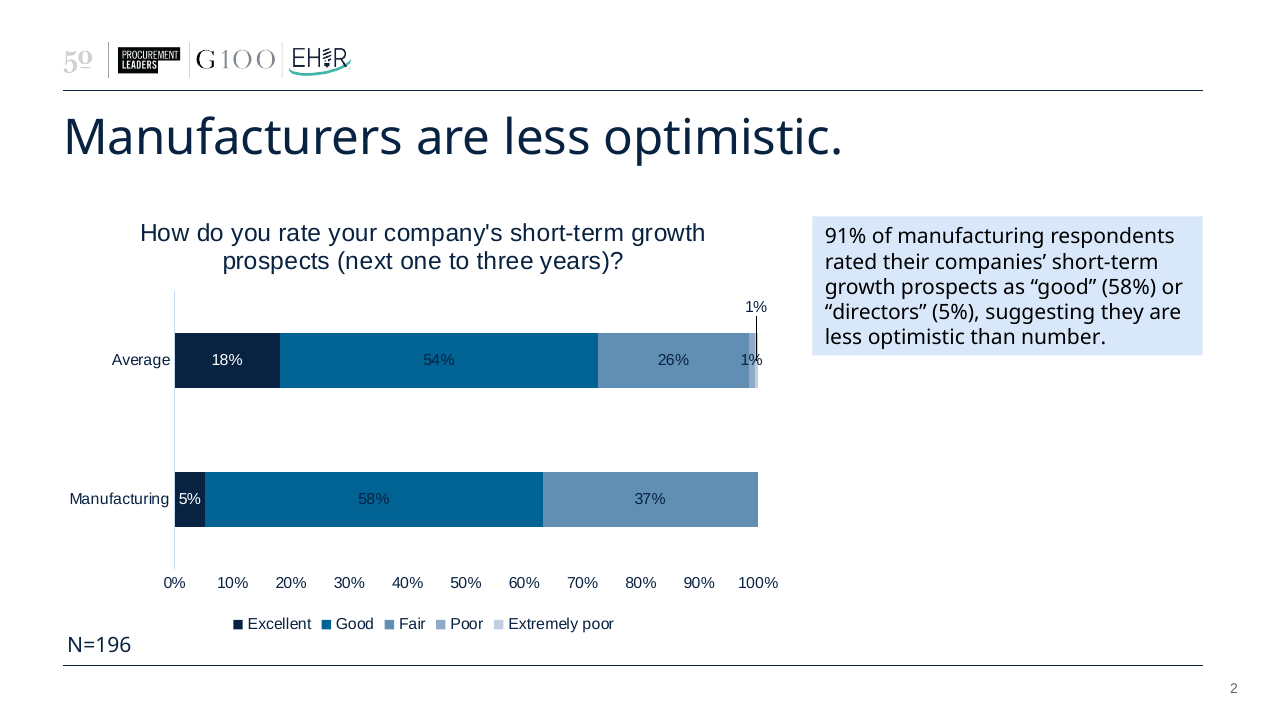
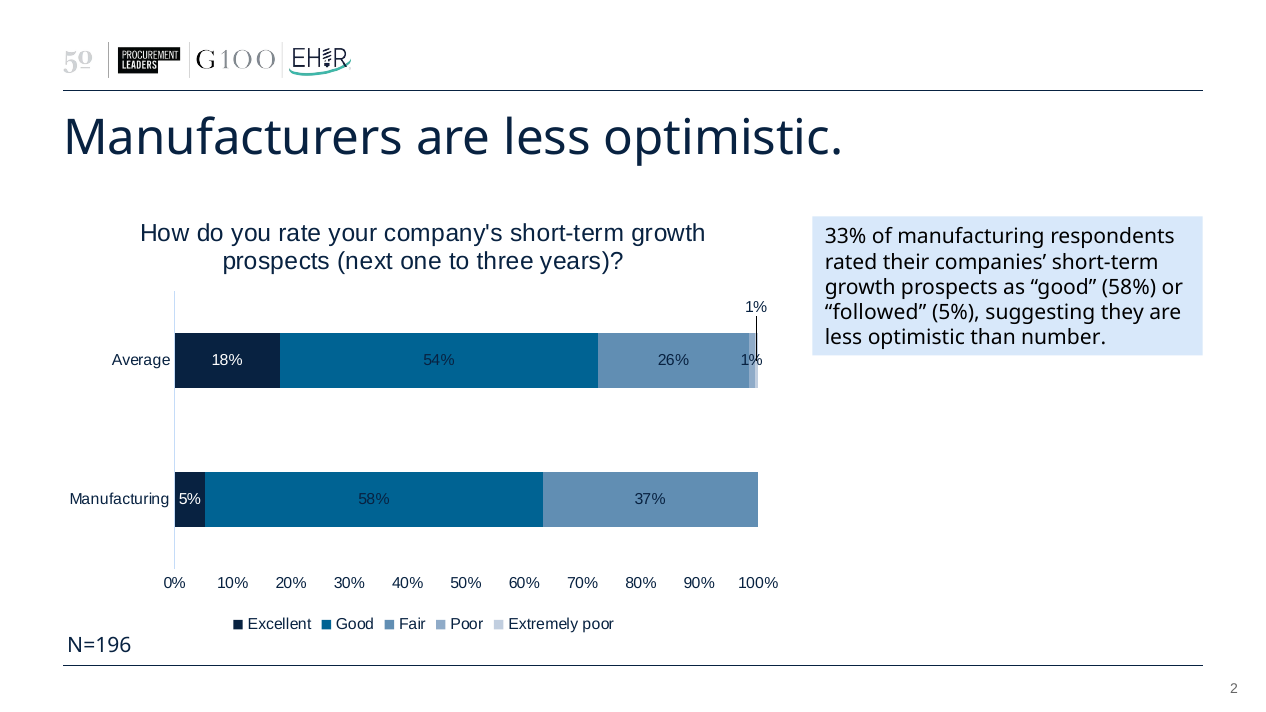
91%: 91% -> 33% (846, 237)
directors: directors -> followed (876, 313)
